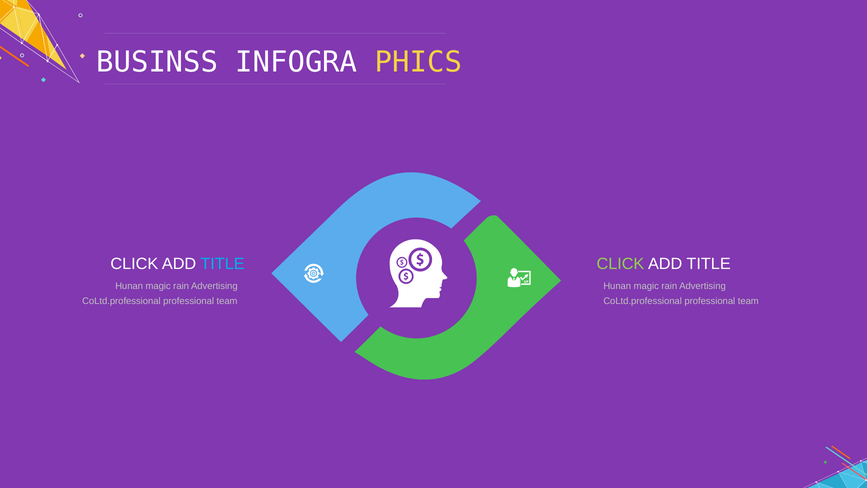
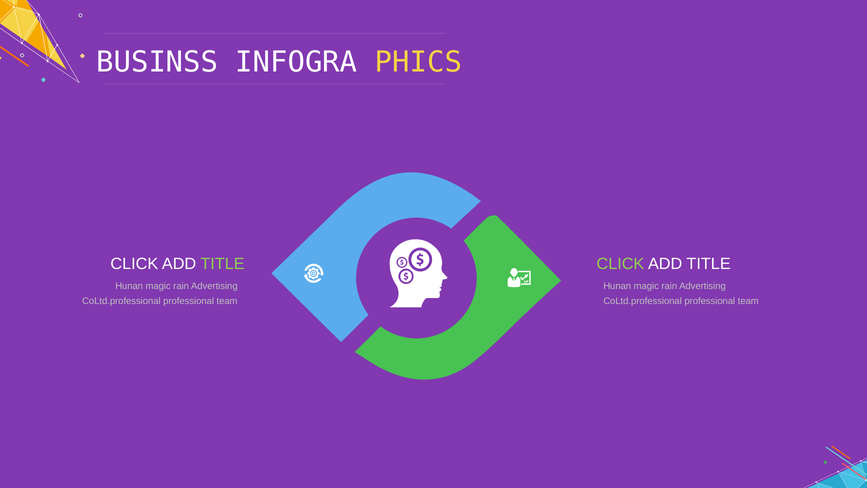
TITLE colour: light blue -> light green (223, 264)
